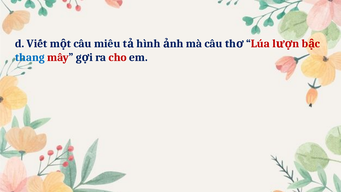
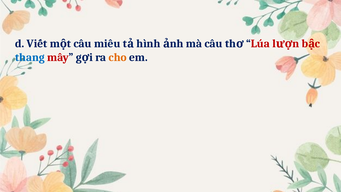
cho colour: red -> orange (118, 57)
